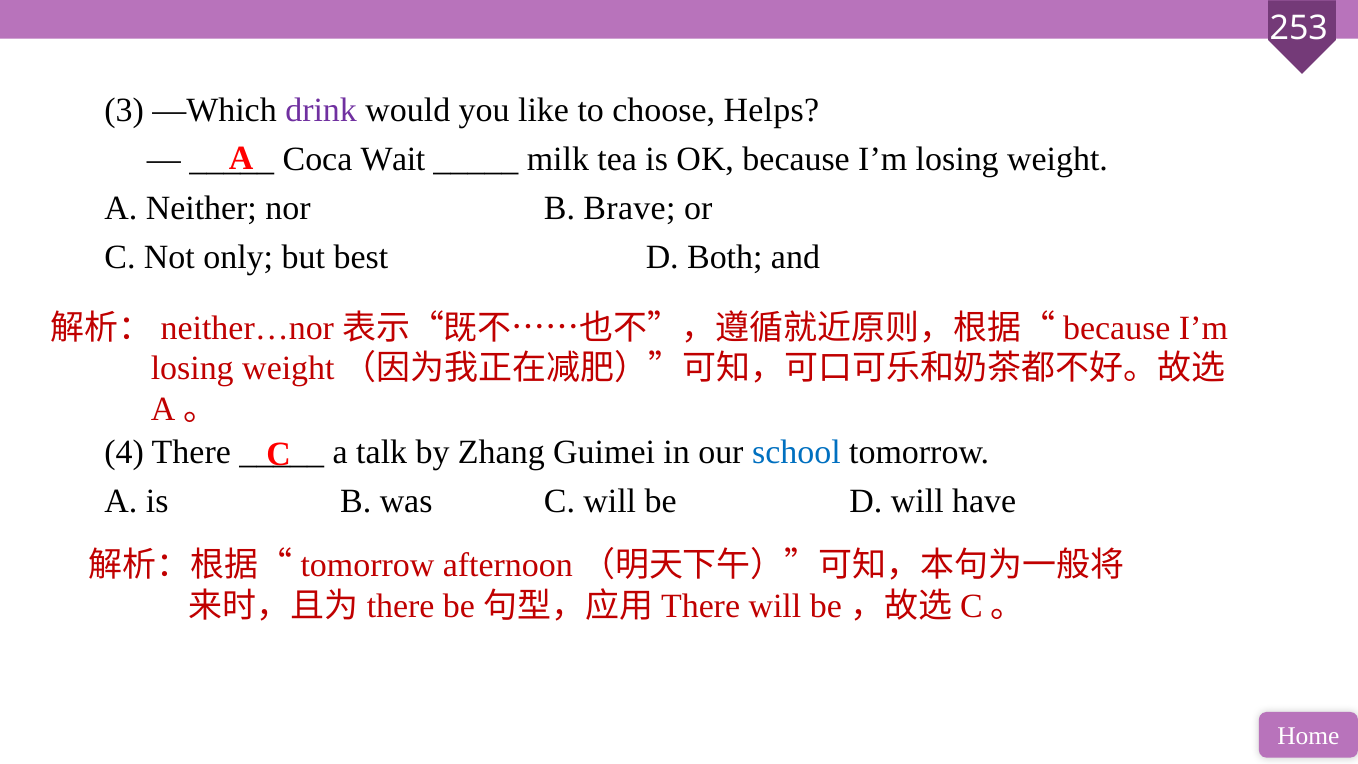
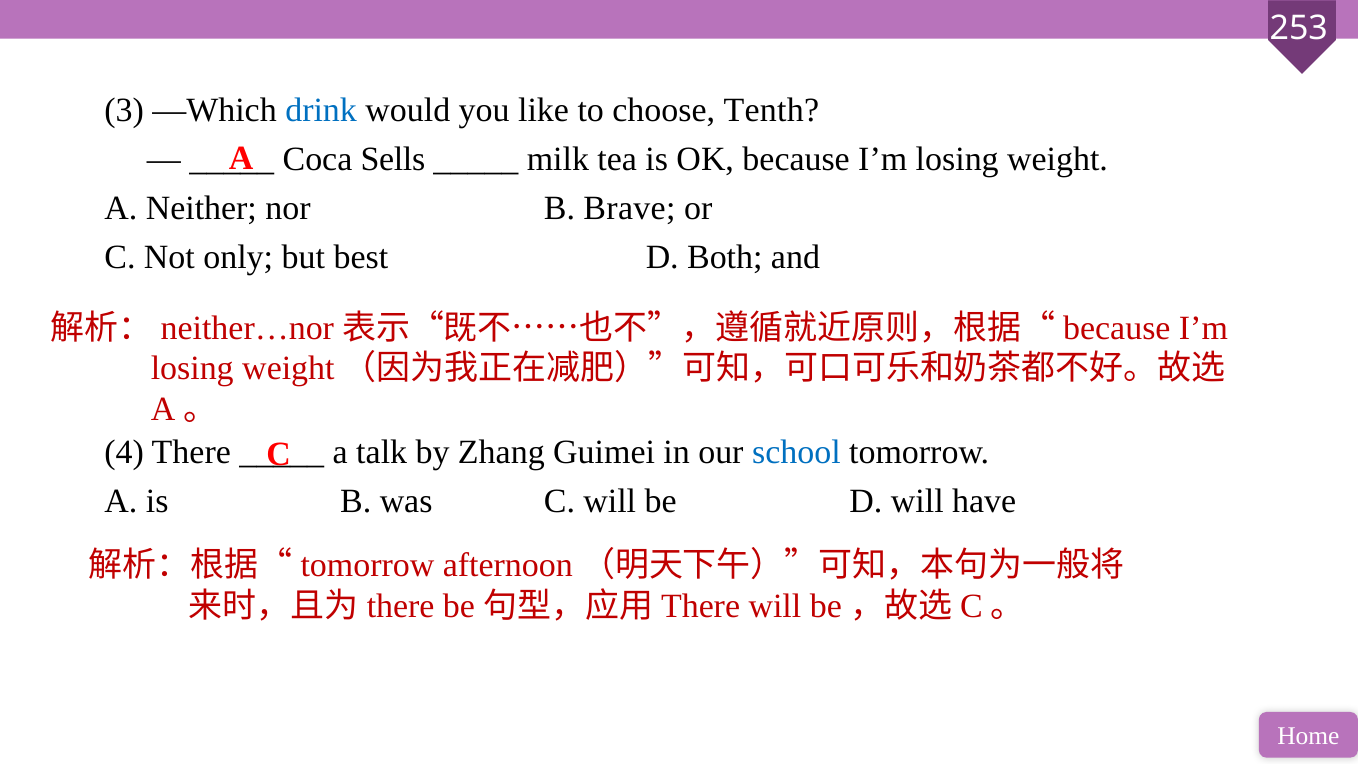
drink colour: purple -> blue (321, 110)
Helps: Helps -> Tenth (771, 110)
Wait: Wait -> Sells (393, 159)
